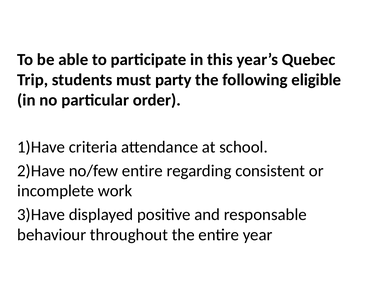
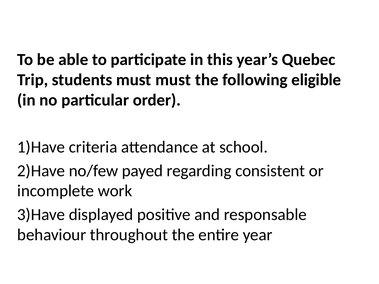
must party: party -> must (173, 80)
no/few entire: entire -> payed (142, 171)
